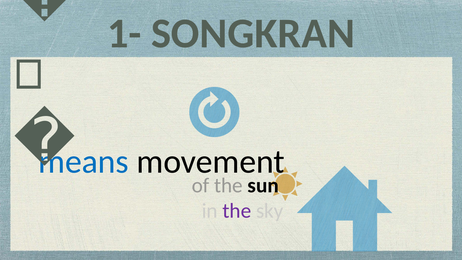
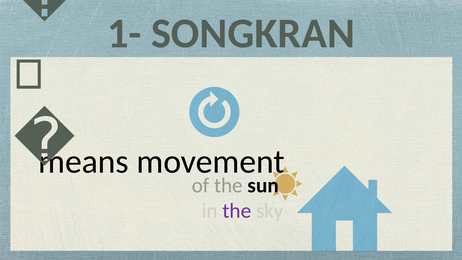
means colour: blue -> black (83, 162)
